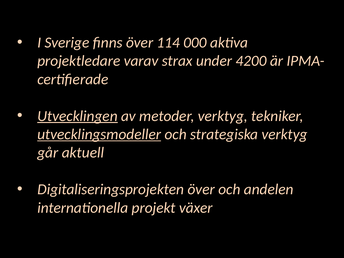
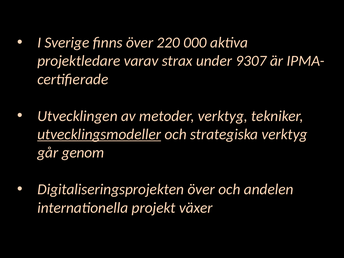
114: 114 -> 220 (168, 43)
4200: 4200 -> 9307 (251, 61)
Utvecklingen underline: present -> none (77, 116)
aktuell: aktuell -> genom (83, 153)
